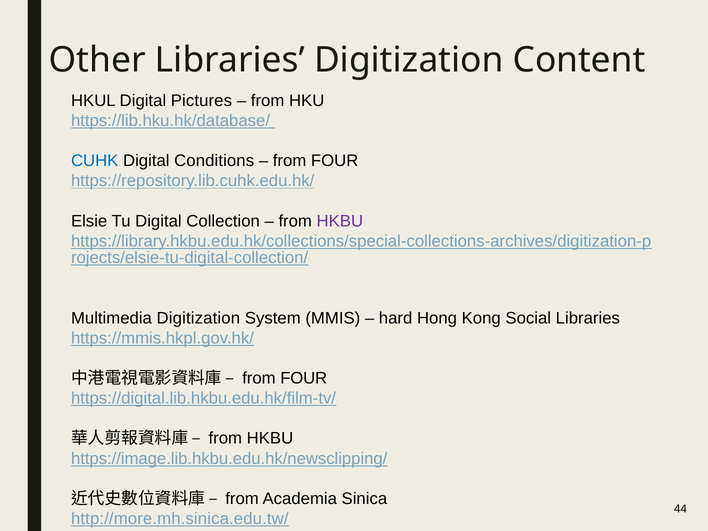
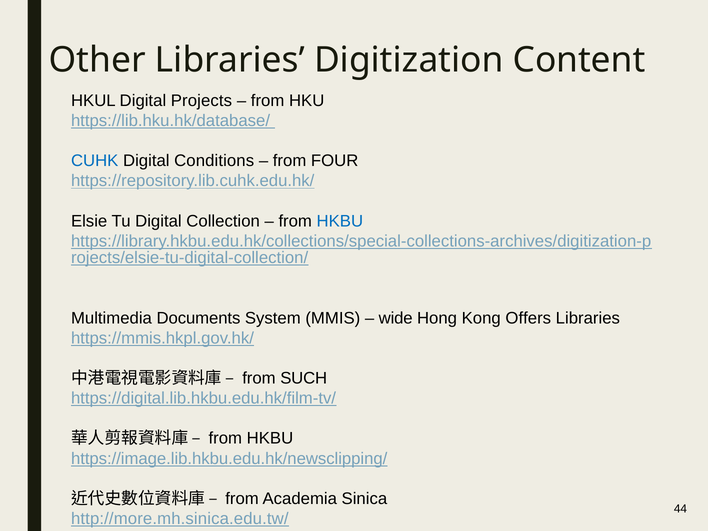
Pictures: Pictures -> Projects (201, 101)
HKBU colour: purple -> blue (340, 221)
Multimedia Digitization: Digitization -> Documents (198, 318)
hard: hard -> wide (396, 318)
Social: Social -> Offers (528, 318)
FOUR: FOUR -> SUCH (304, 378)
